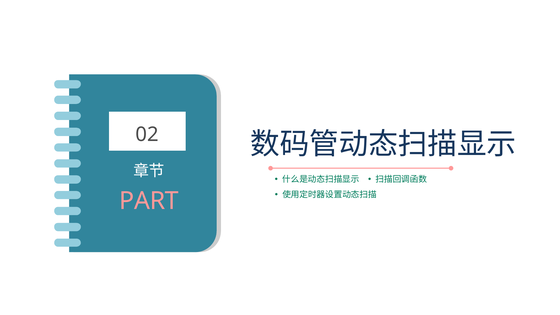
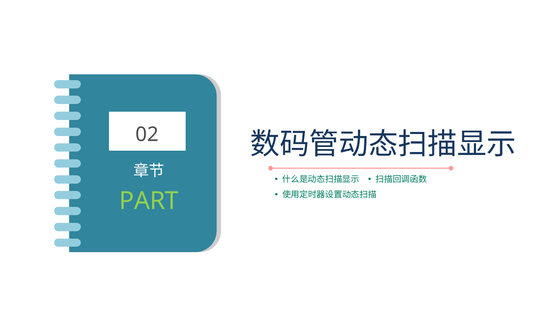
PART colour: pink -> light green (149, 201)
